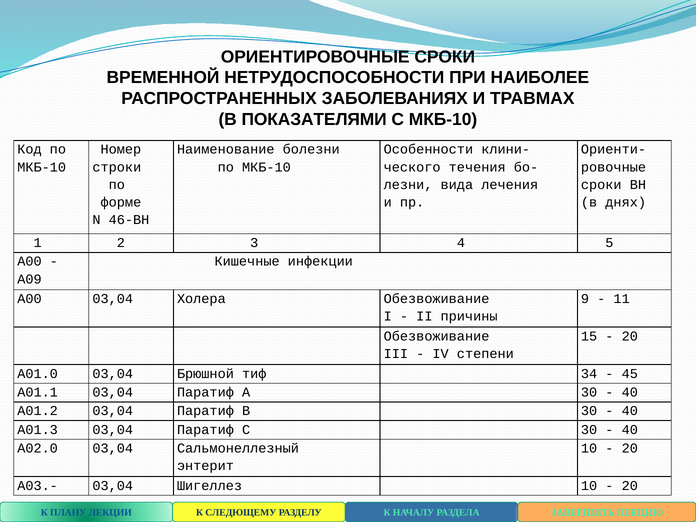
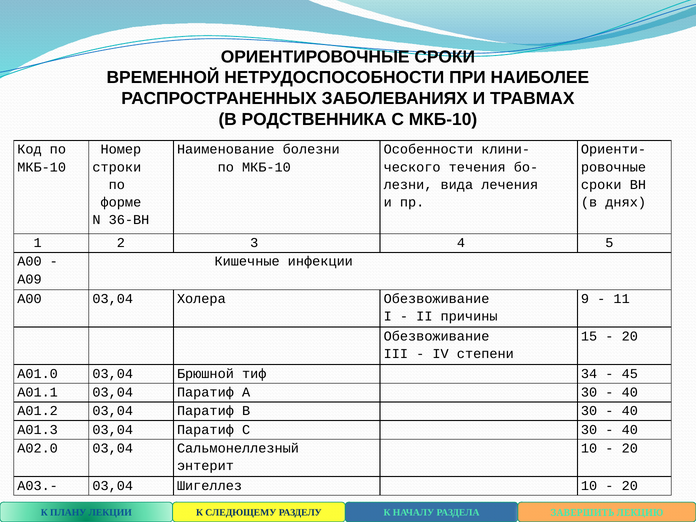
ПОКАЗАТЕЛЯМИ: ПОКАЗАТЕЛЯМИ -> РОДСТВЕННИКА (314, 119)
46-ВН: 46-ВН -> 36-ВН (129, 220)
